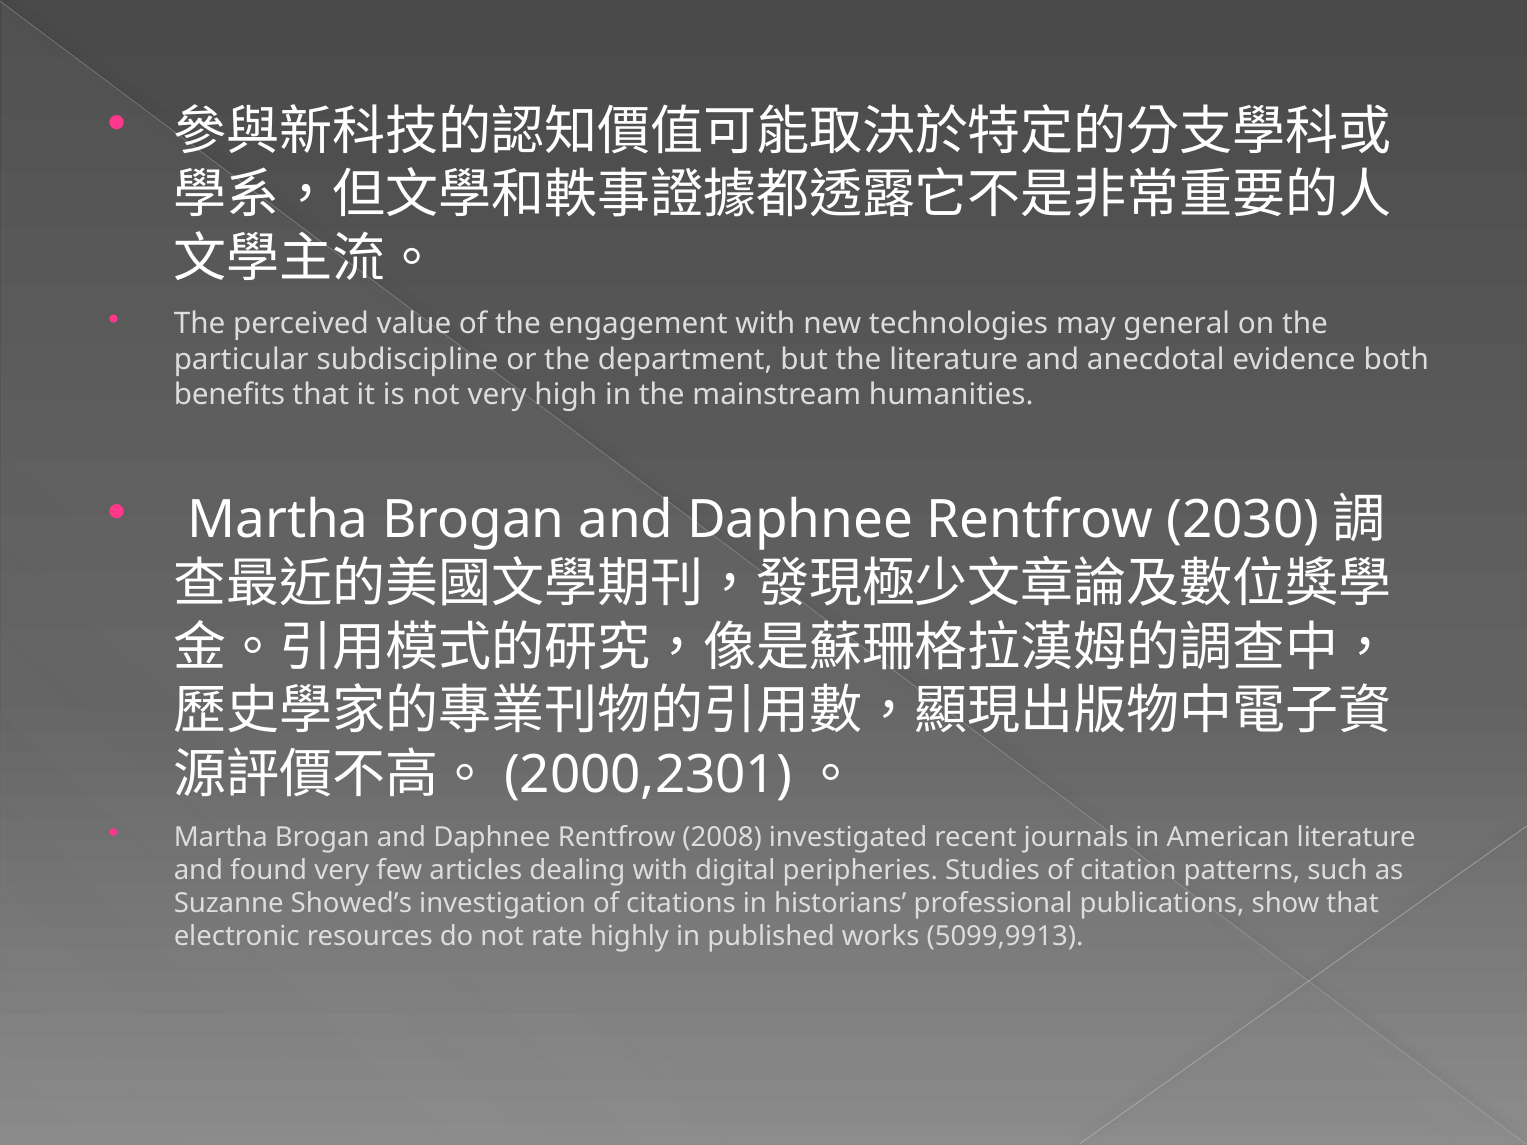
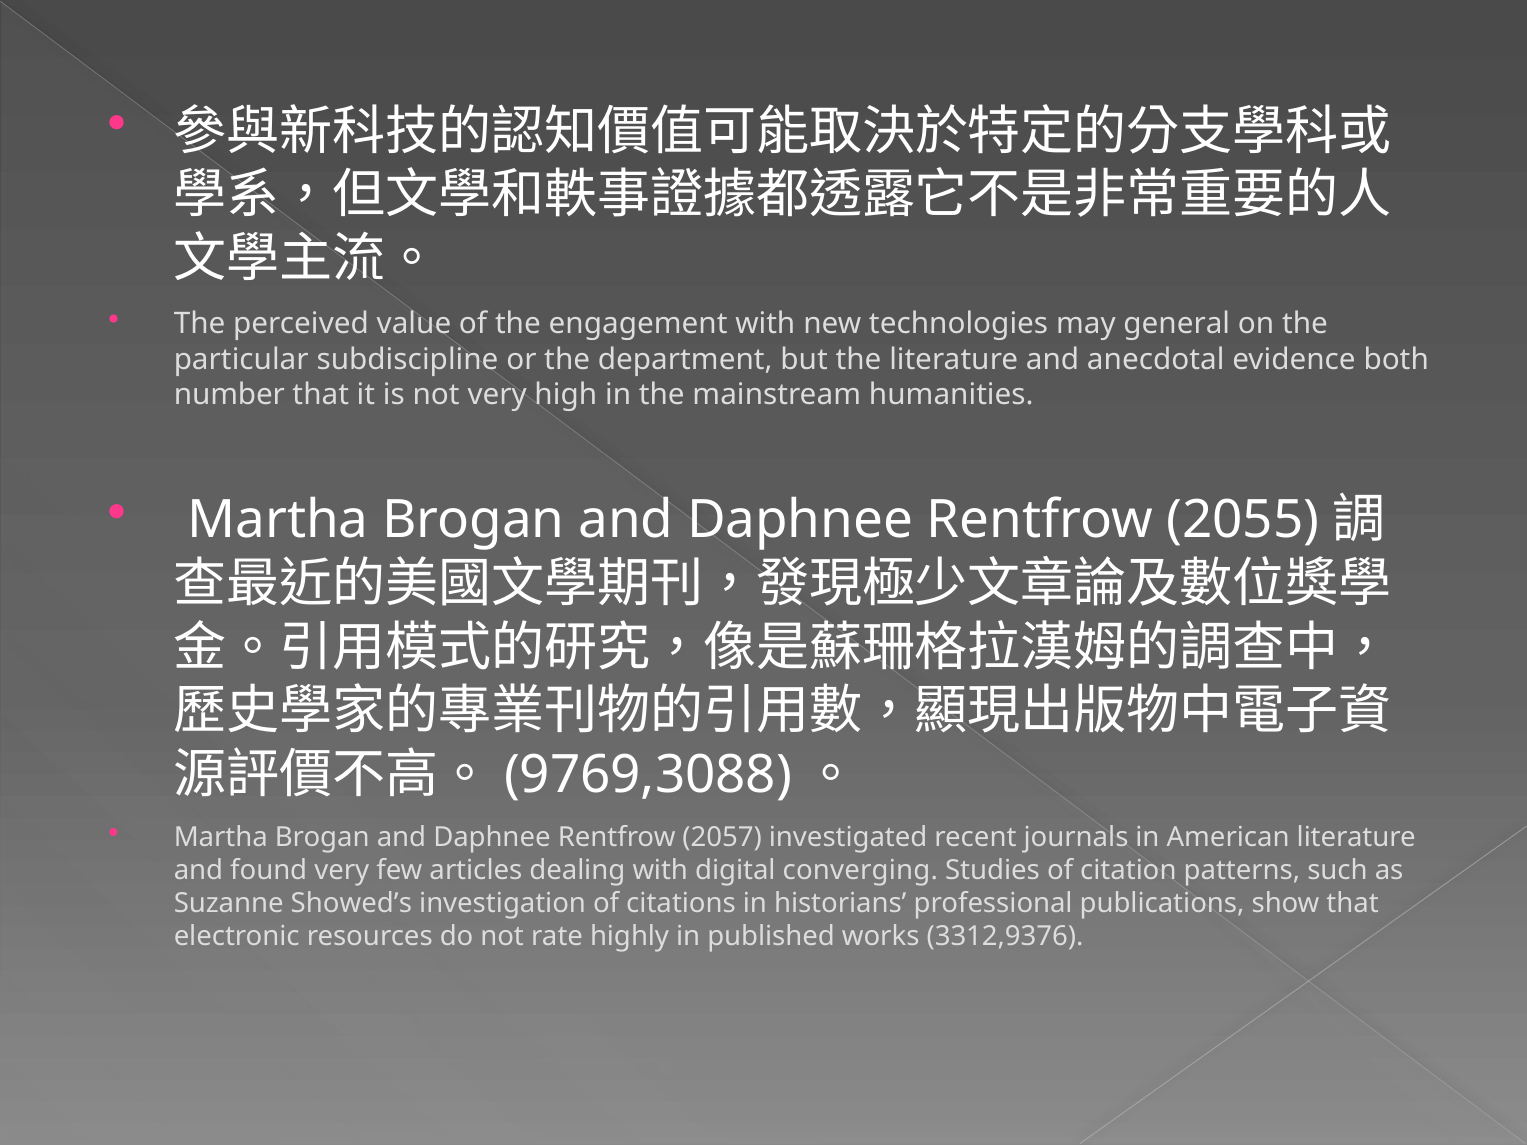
benefits: benefits -> number (229, 395)
2030: 2030 -> 2055 (1243, 521)
2000,2301: 2000,2301 -> 9769,3088 (648, 775)
2008: 2008 -> 2057 (722, 838)
peripheries: peripheries -> converging (860, 871)
5099,9913: 5099,9913 -> 3312,9376 (1005, 937)
